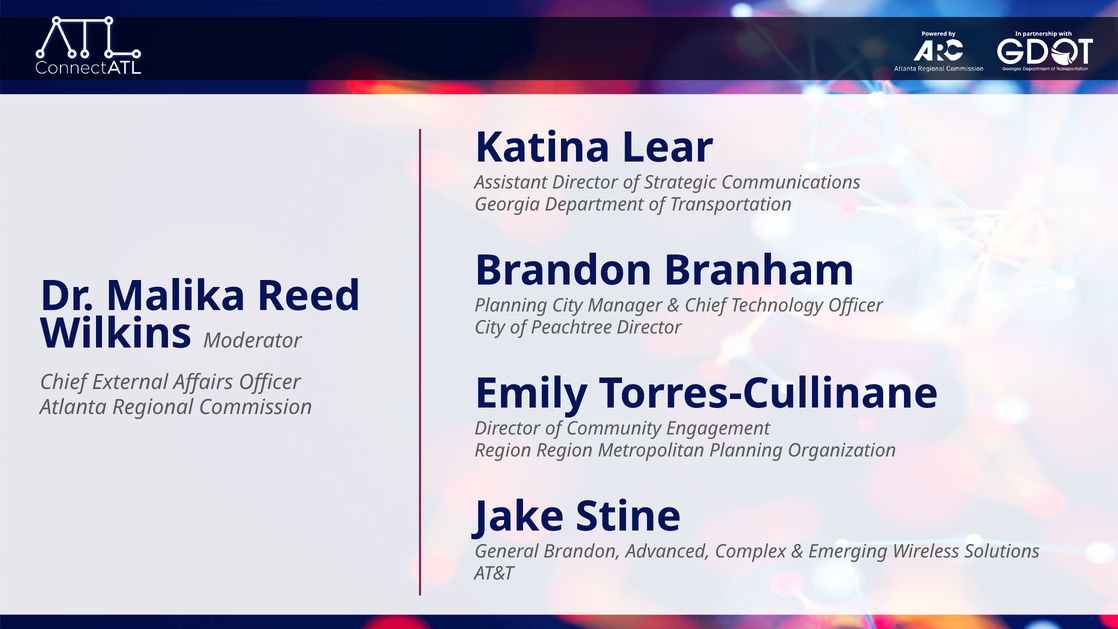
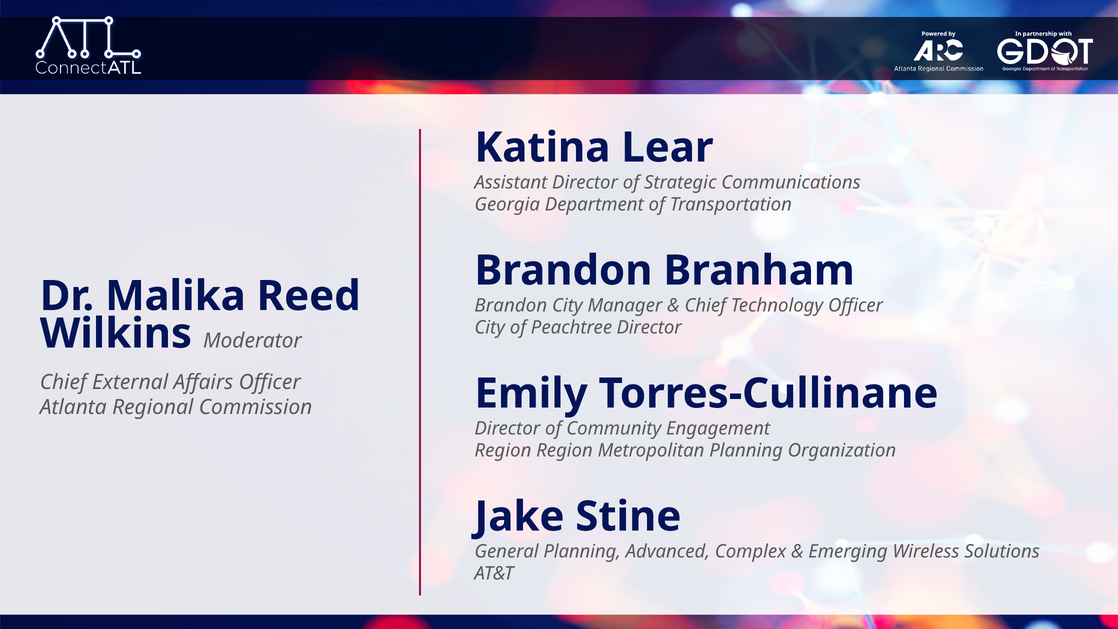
Planning: Planning -> Brandon (511, 305)
General Brandon: Brandon -> Planning (582, 551)
